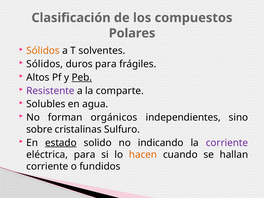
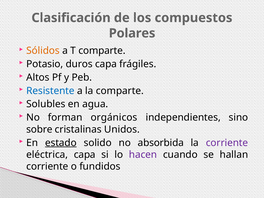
T solventes: solventes -> comparte (102, 51)
Sólidos: Sólidos -> Potasio (45, 64)
duros para: para -> capa (106, 64)
Peb underline: present -> none (82, 77)
Resistente colour: purple -> blue (50, 91)
Sulfuro: Sulfuro -> Unidos (122, 129)
indicando: indicando -> absorbida (161, 143)
eléctrica para: para -> capa (85, 155)
hacen colour: orange -> purple (143, 155)
